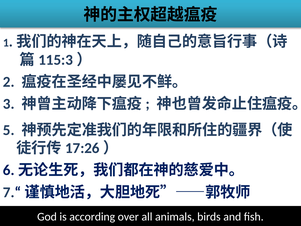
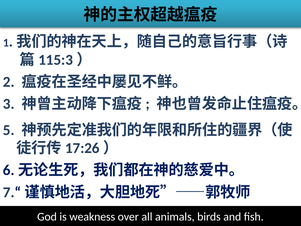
according: according -> weakness (92, 217)
